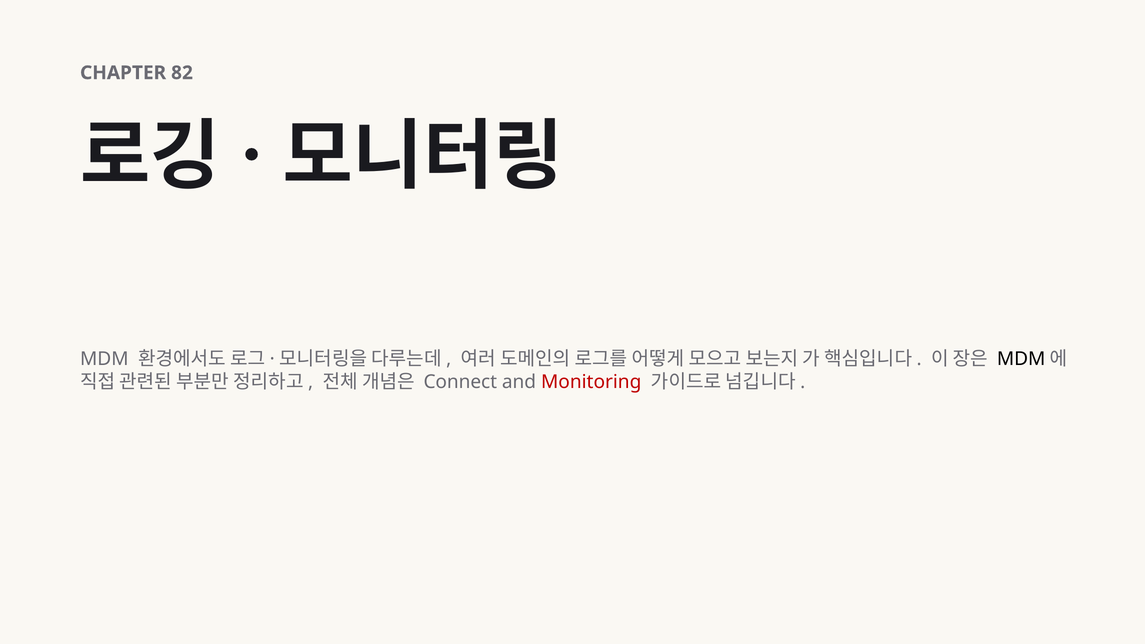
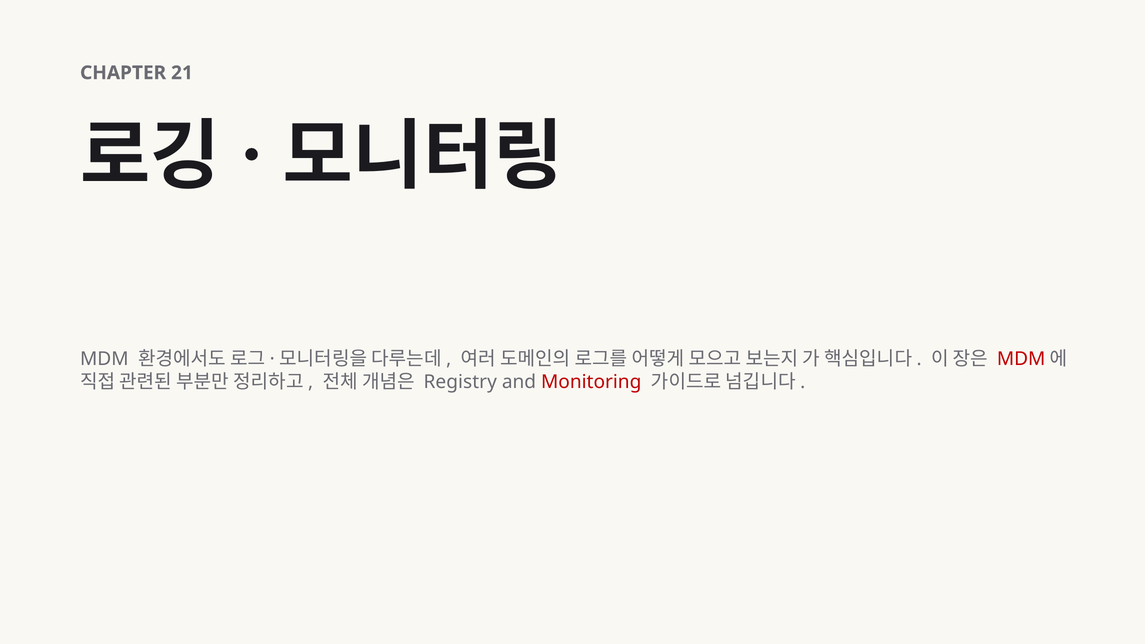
82: 82 -> 21 (182, 73)
MDM colour: black -> red (1021, 359)
Connect: Connect -> Registry (460, 382)
